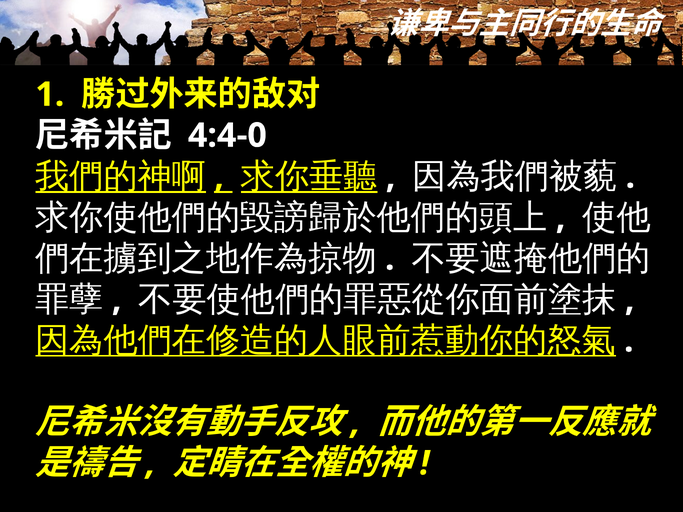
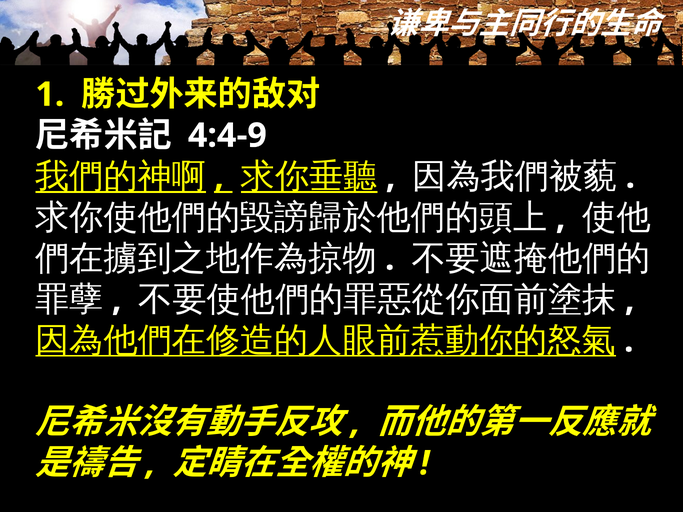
4:4-0: 4:4-0 -> 4:4-9 (227, 136)
